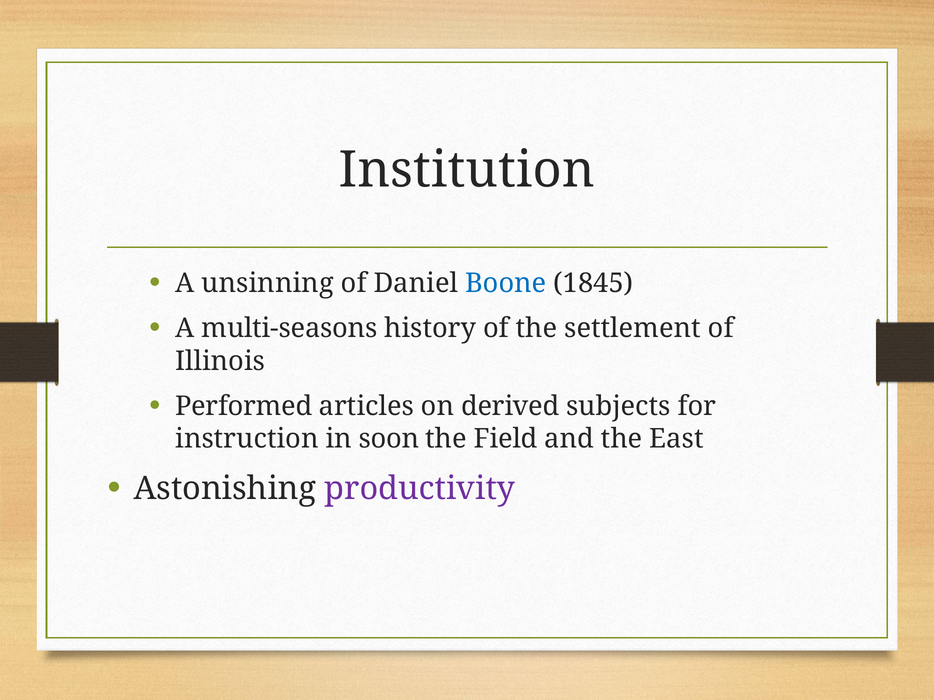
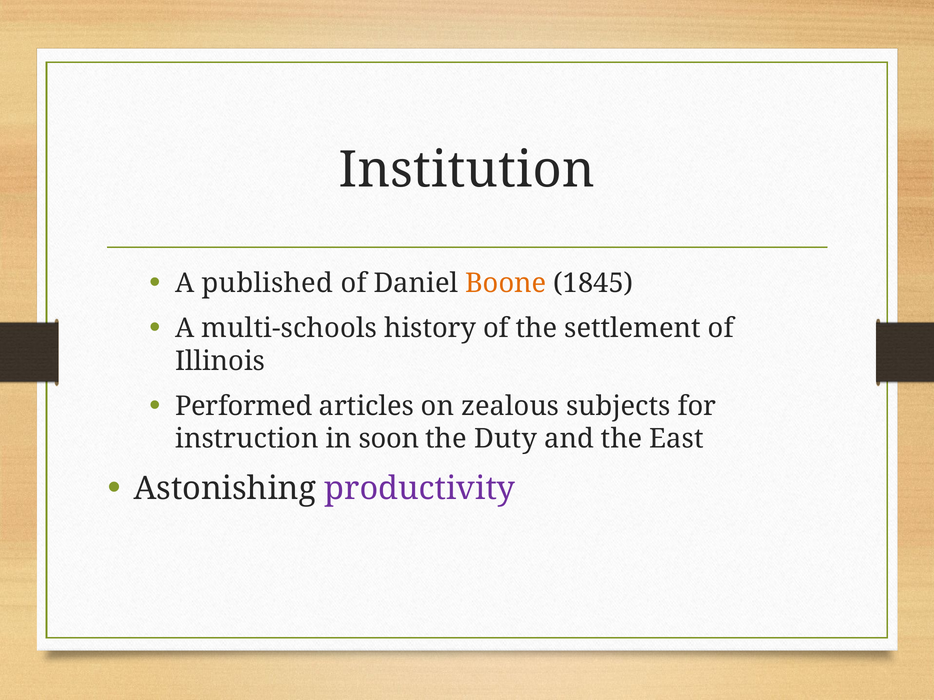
unsinning: unsinning -> published (267, 284)
Boone colour: blue -> orange (506, 284)
multi-seasons: multi-seasons -> multi-schools (289, 329)
derived: derived -> zealous (510, 406)
Field: Field -> Duty (505, 439)
